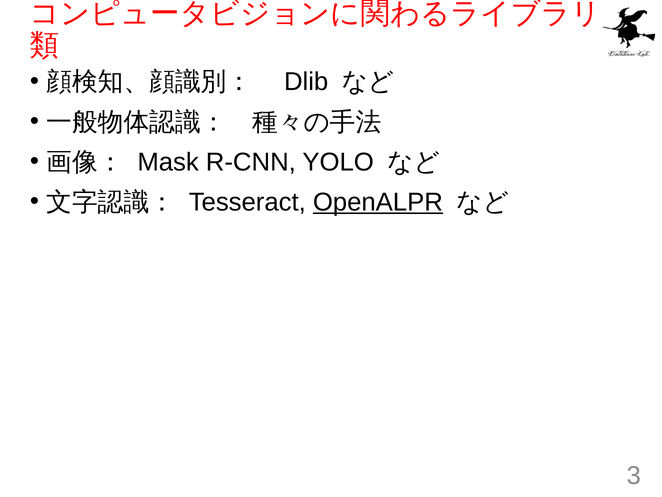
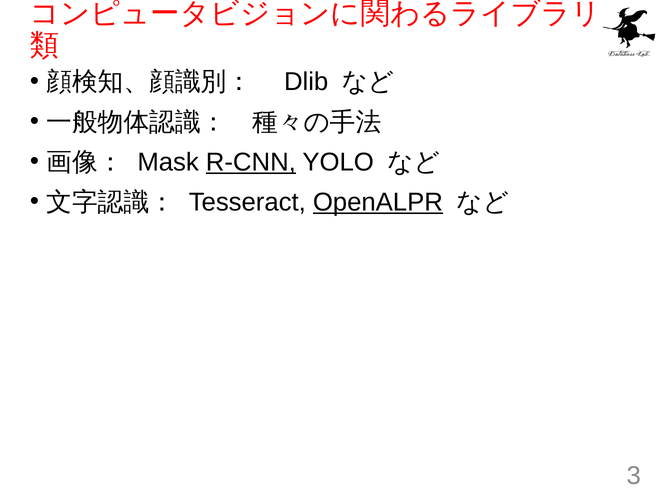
R-CNN underline: none -> present (251, 162)
